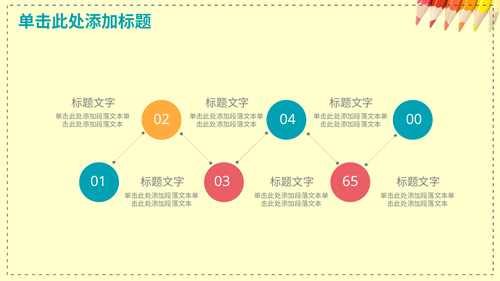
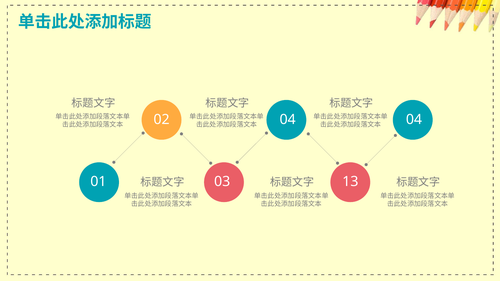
04 00: 00 -> 04 (414, 120)
65: 65 -> 13 (350, 182)
